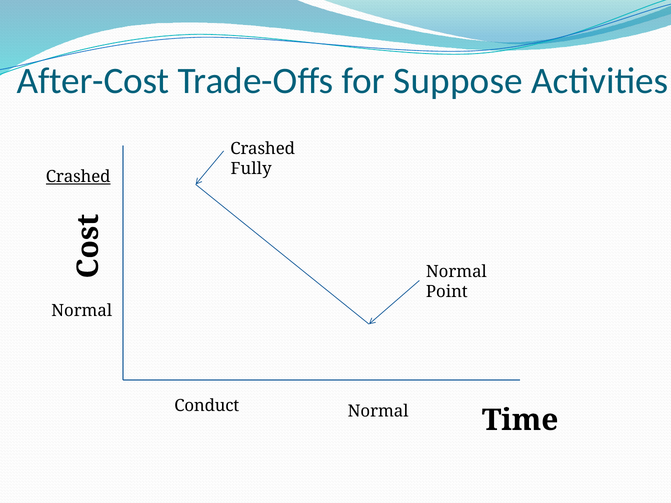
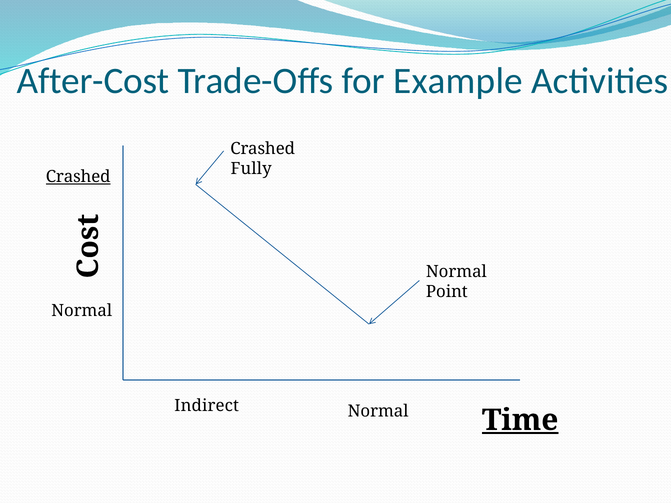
Suppose: Suppose -> Example (458, 81)
Conduct: Conduct -> Indirect (207, 406)
Time underline: none -> present (520, 420)
